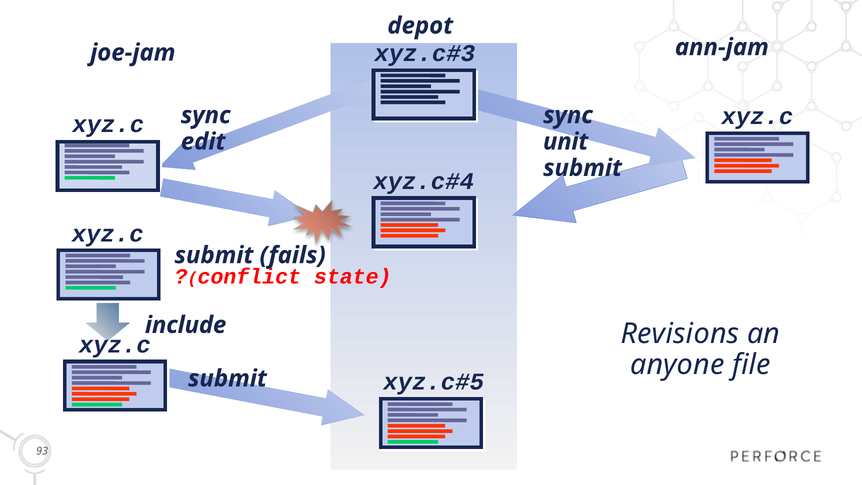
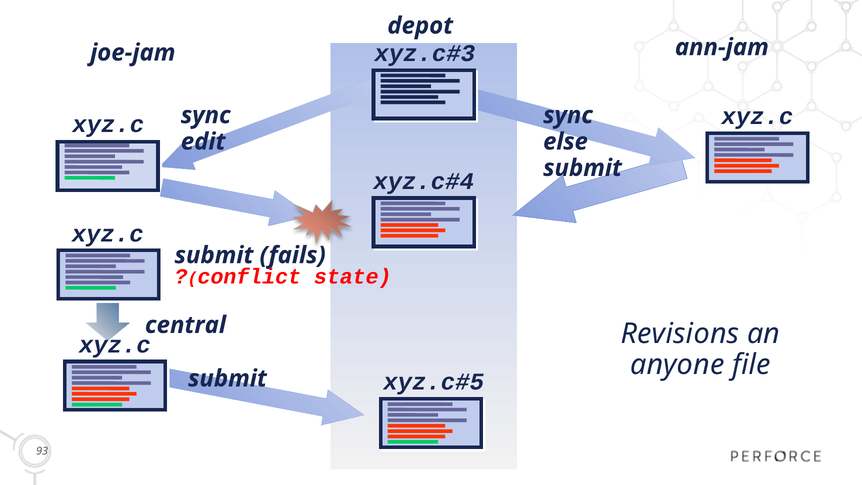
unit: unit -> else (566, 142)
include: include -> central (185, 325)
